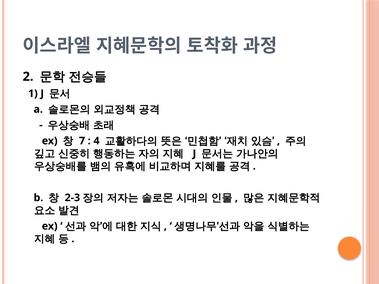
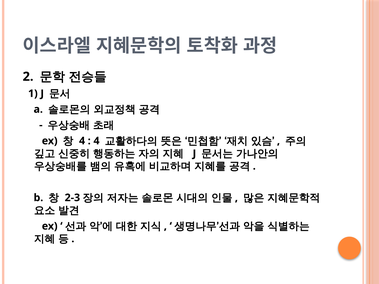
7: 7 -> 4 (82, 141)
